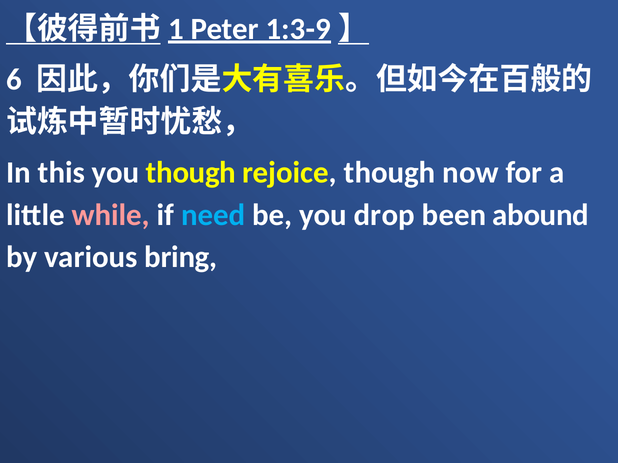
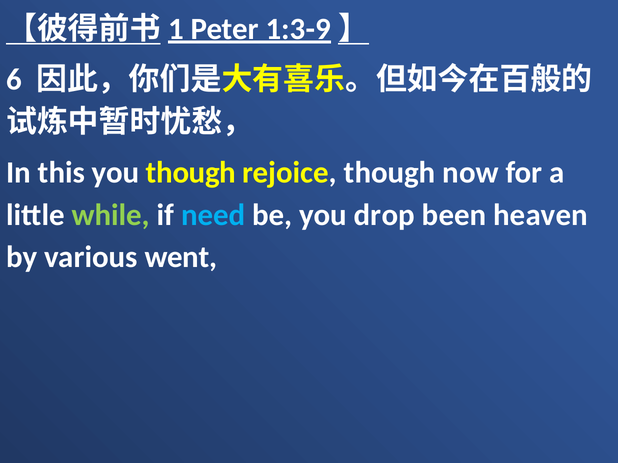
while colour: pink -> light green (111, 215)
abound: abound -> heaven (541, 215)
bring: bring -> went (181, 257)
